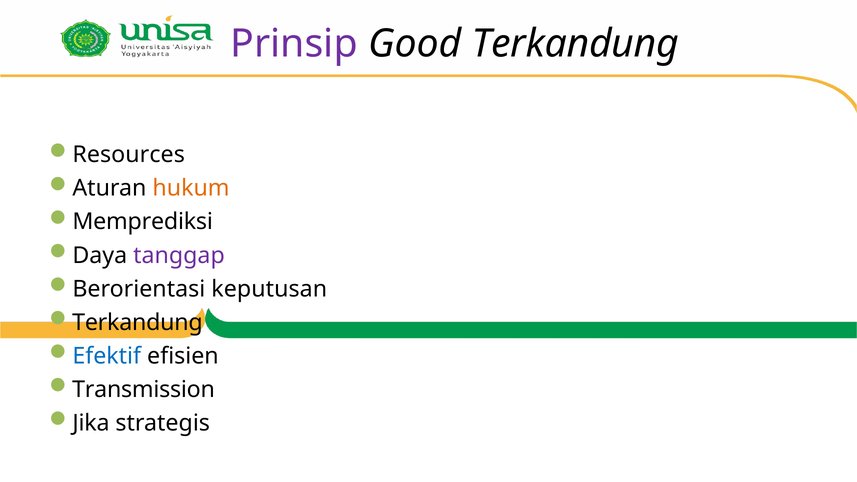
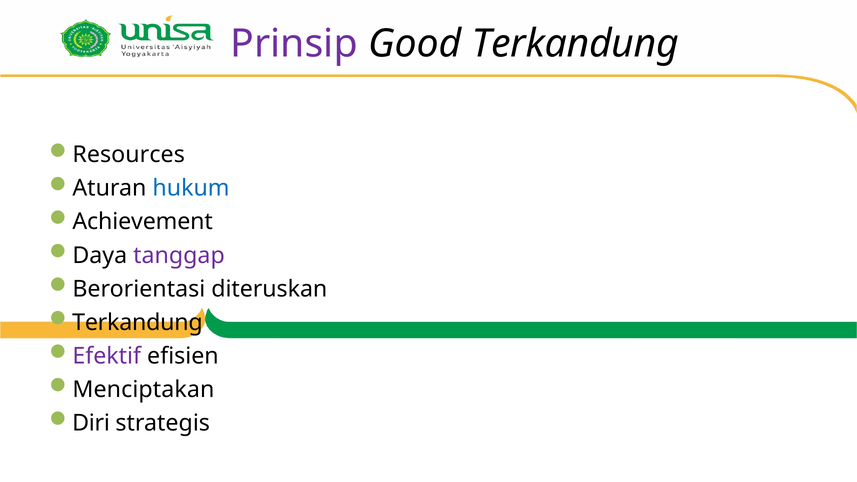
hukum colour: orange -> blue (191, 188)
Memprediksi: Memprediksi -> Achievement (143, 222)
keputusan: keputusan -> diteruskan (269, 289)
Efektif colour: blue -> purple (107, 356)
Transmission: Transmission -> Menciptakan (143, 390)
Jika: Jika -> Diri (91, 423)
